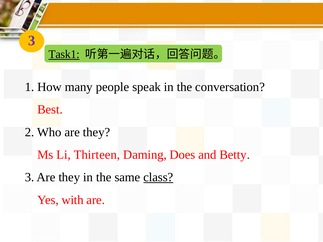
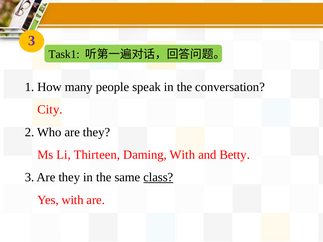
Task1 underline: present -> none (64, 54)
Best: Best -> City (50, 110)
Daming Does: Does -> With (182, 155)
